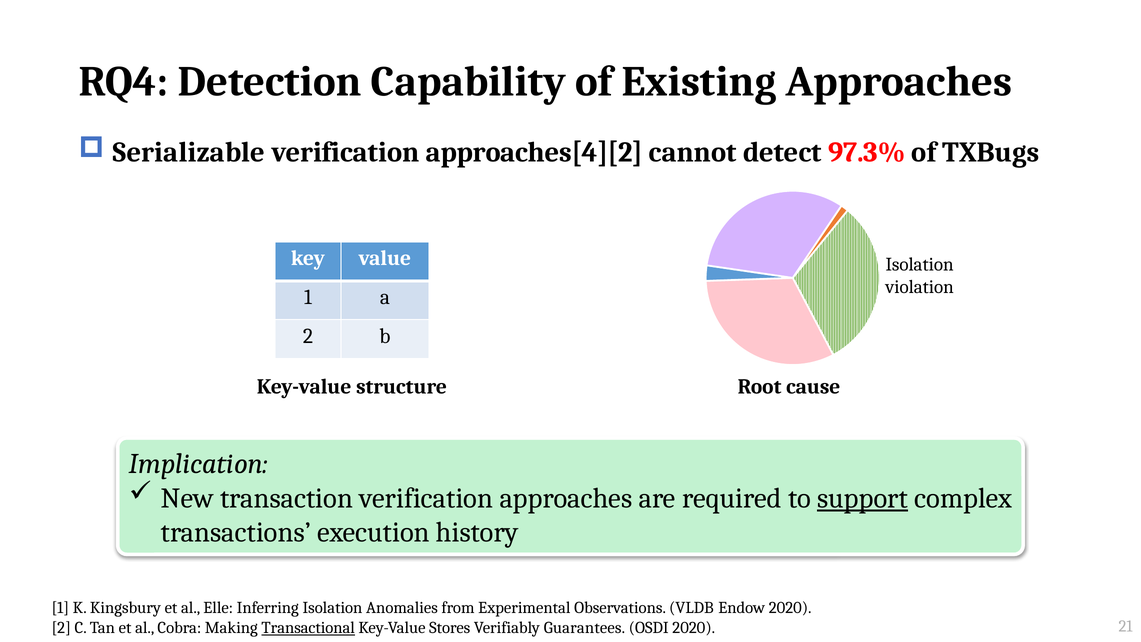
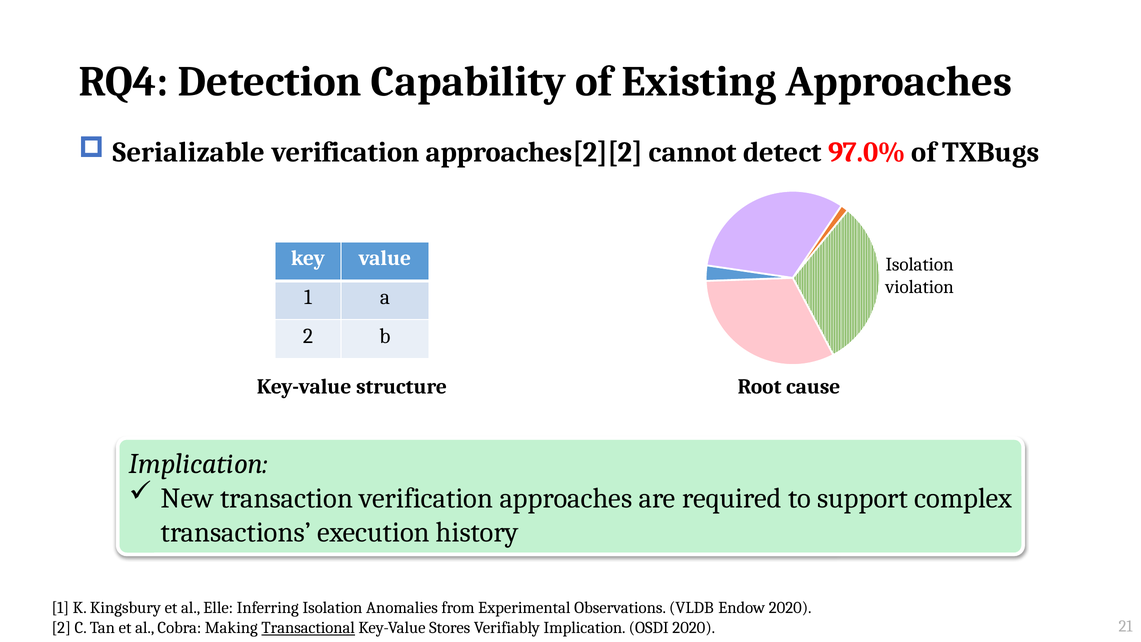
approaches[4][2: approaches[4][2 -> approaches[2][2 (534, 153)
97.3%: 97.3% -> 97.0% (867, 153)
support underline: present -> none (863, 498)
Verifiably Guarantees: Guarantees -> Implication (585, 628)
